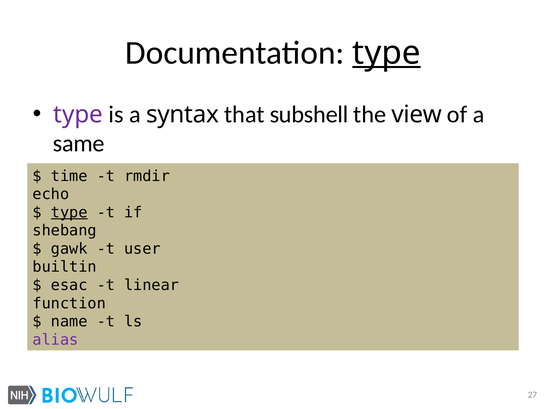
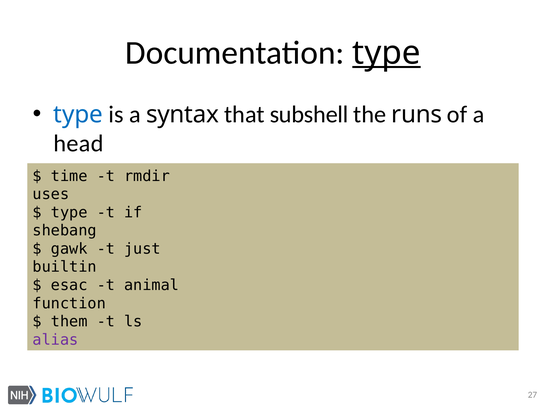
type colour: purple -> blue (78, 115)
view: view -> runs (417, 115)
same: same -> head (79, 144)
echo: echo -> uses (51, 194)
type underline: present -> none (69, 213)
user: user -> just (142, 249)
linear: linear -> animal (152, 286)
name: name -> them (69, 322)
